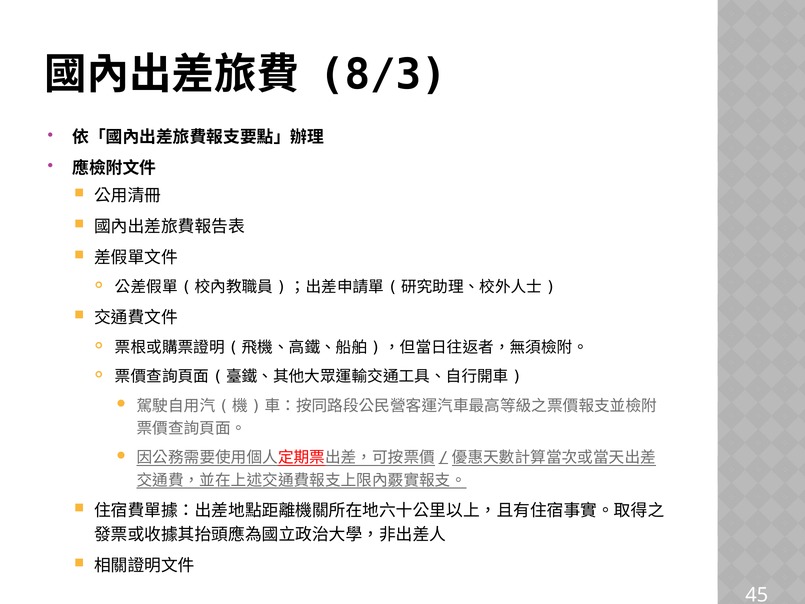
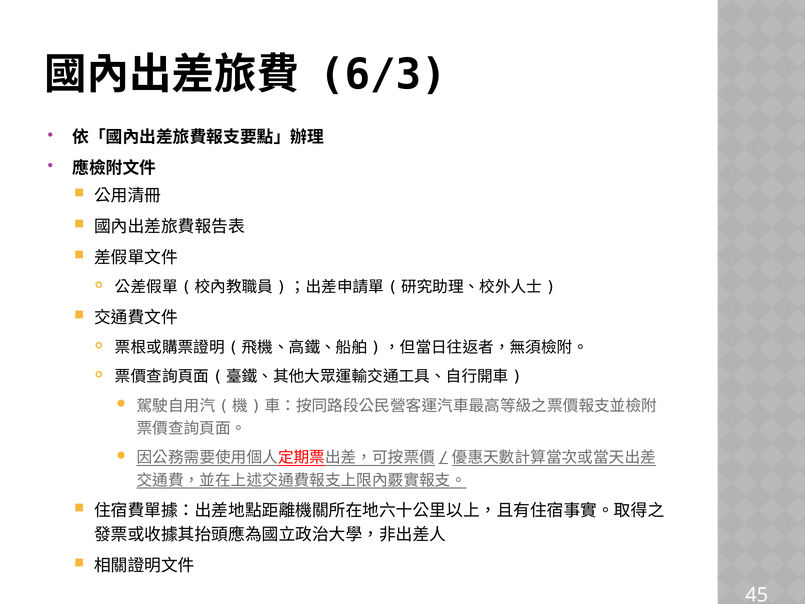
8/3: 8/3 -> 6/3 (383, 75)
